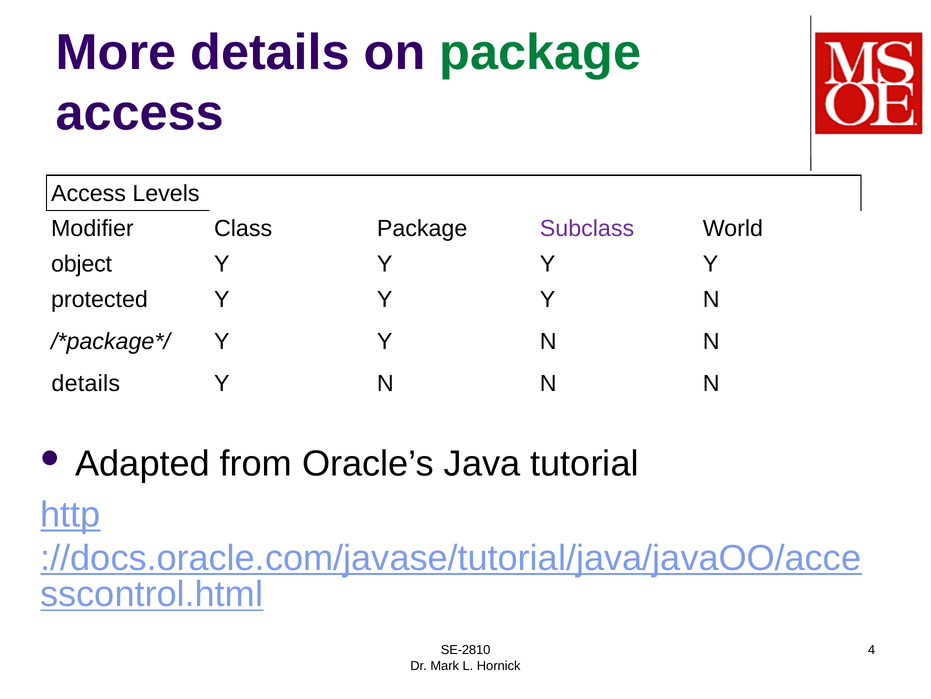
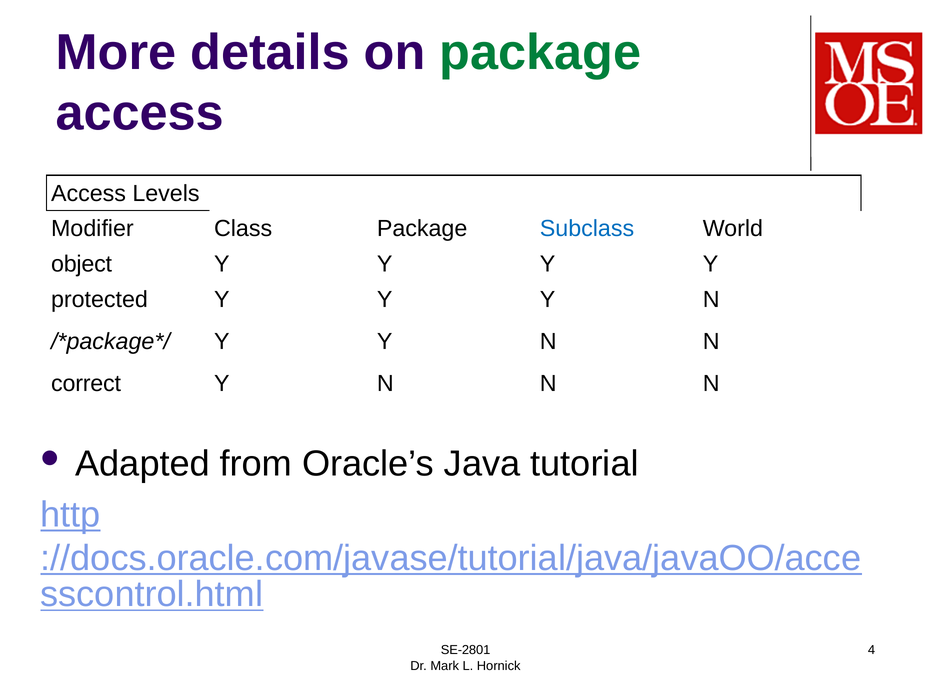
Subclass colour: purple -> blue (587, 229)
details: details -> correct (86, 383)
SE-2810: SE-2810 -> SE-2801 (466, 650)
